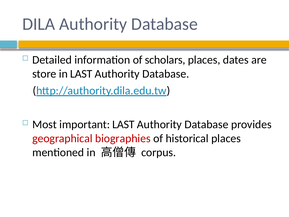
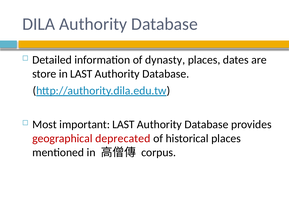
scholars: scholars -> dynasty (165, 60)
biographies: biographies -> deprecated (123, 138)
